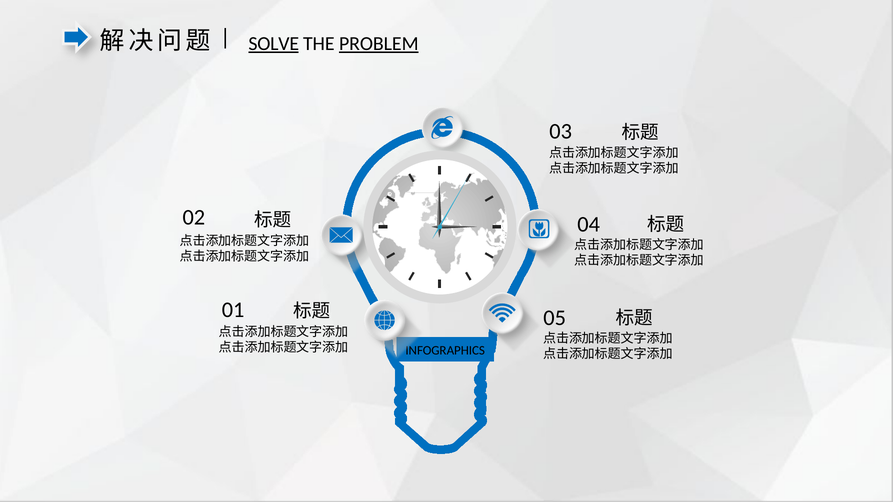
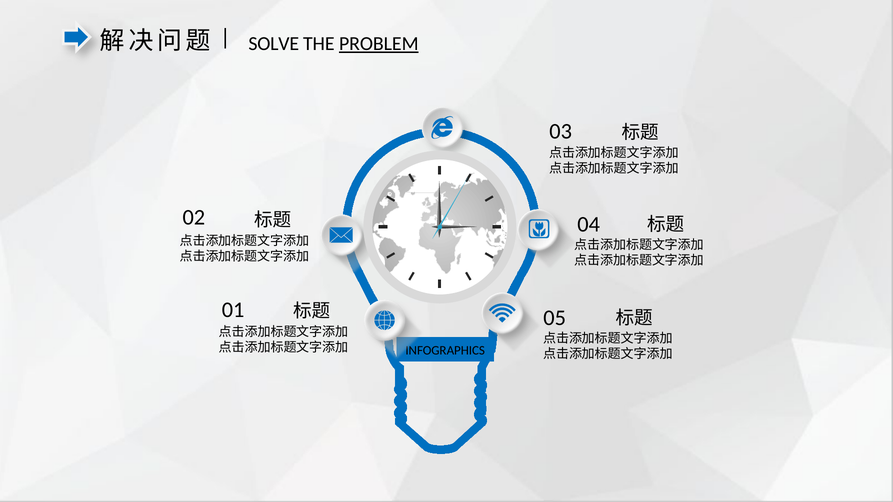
SOLVE underline: present -> none (274, 44)
